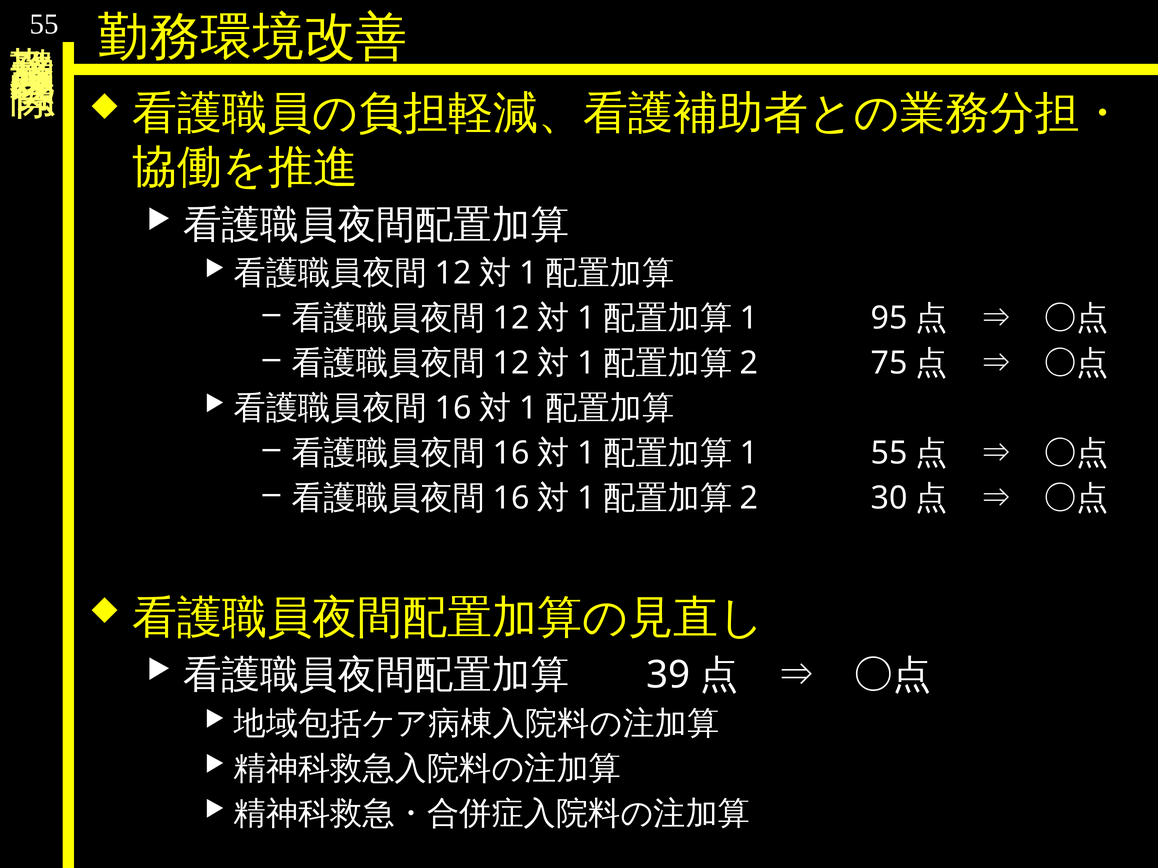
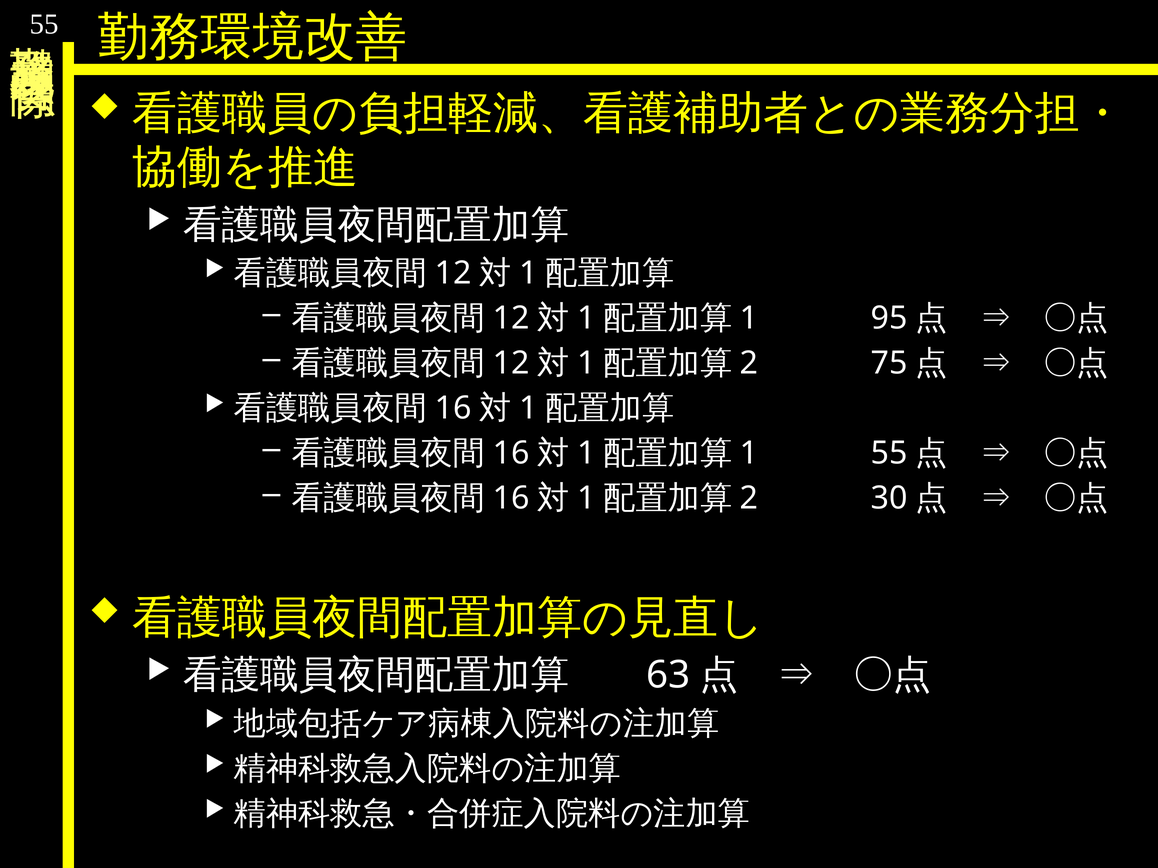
39: 39 -> 63 (668, 675)
